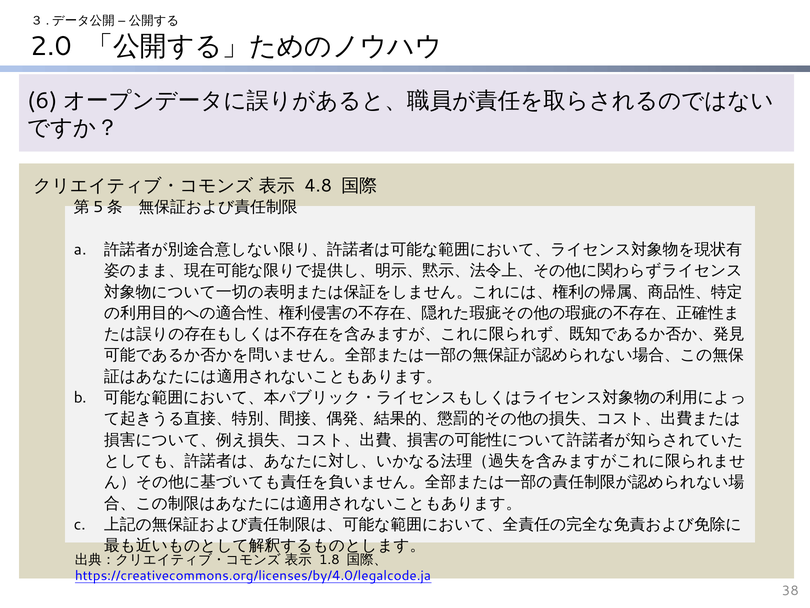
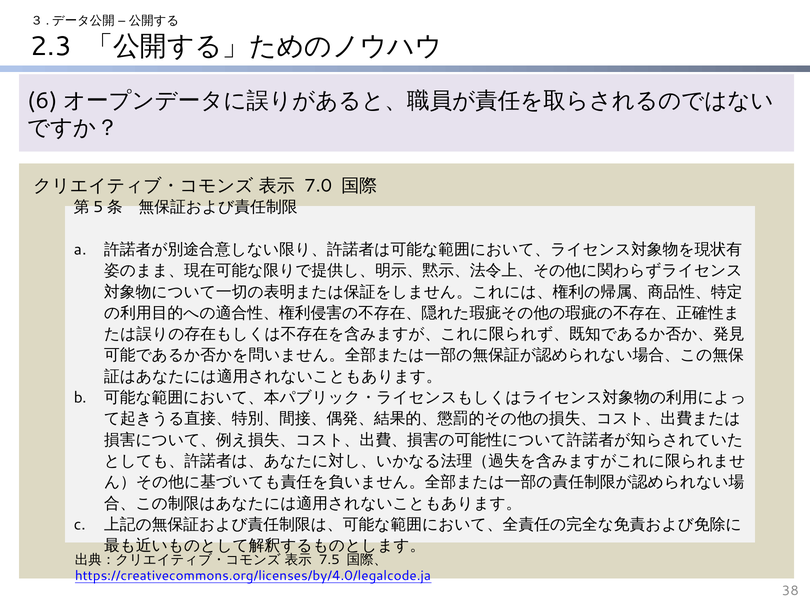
2.0: 2.0 -> 2.3 (51, 46)
4.8: 4.8 -> 7.0 (318, 186)
1.8: 1.8 -> 7.5 (329, 559)
